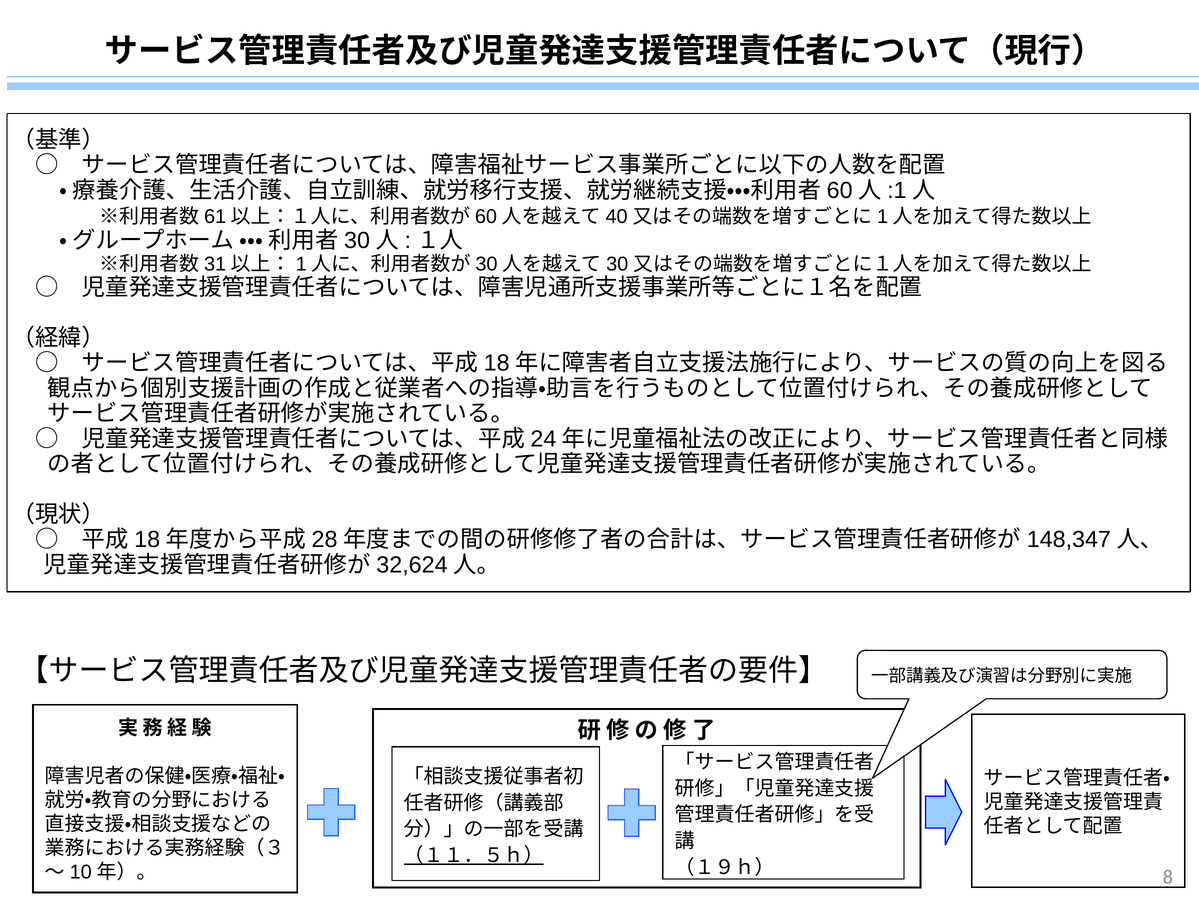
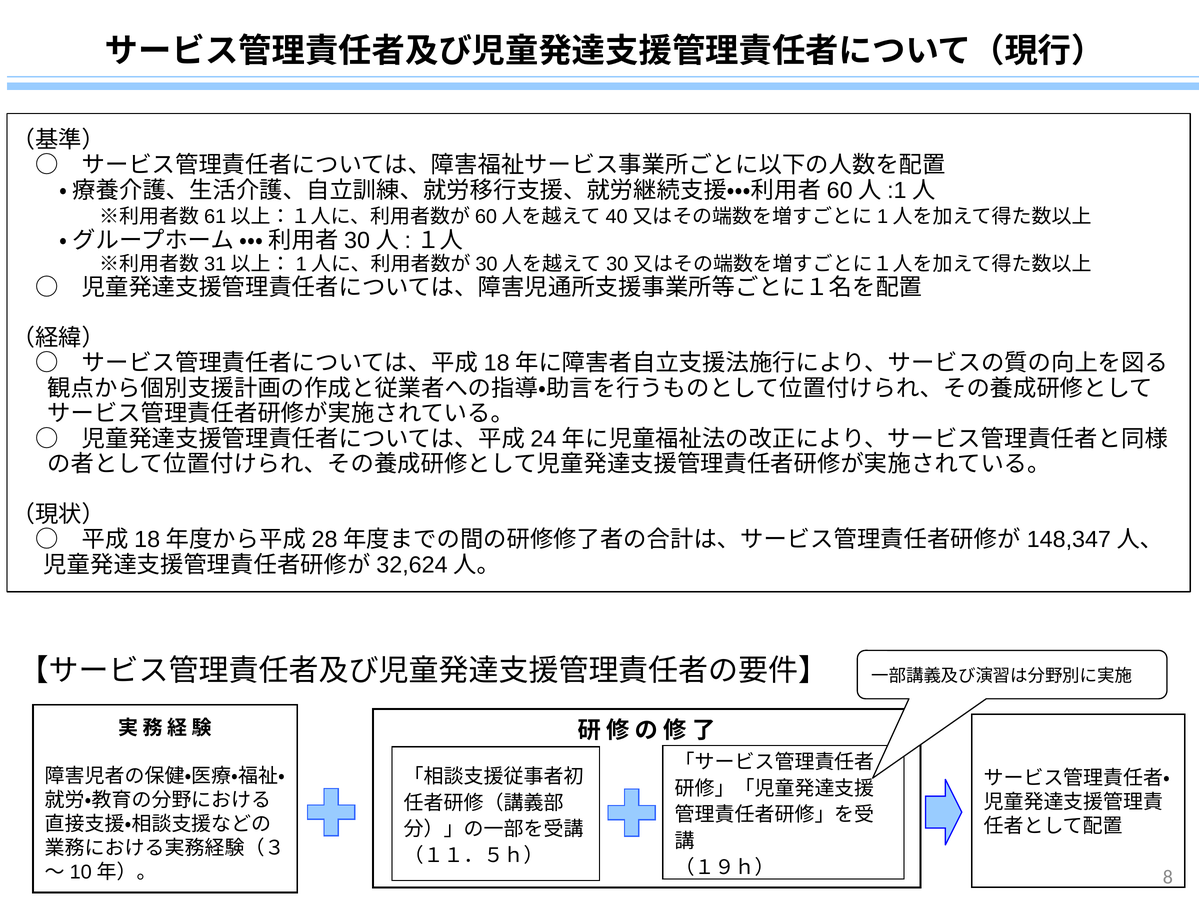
（１１．５ｈ） underline: present -> none (474, 855)
